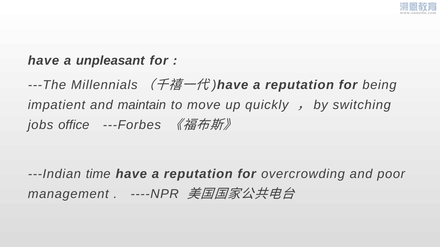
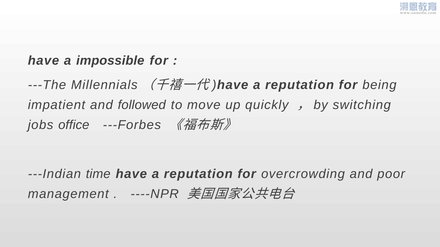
unpleasant: unpleasant -> impossible (110, 61)
maintain: maintain -> followed (142, 105)
